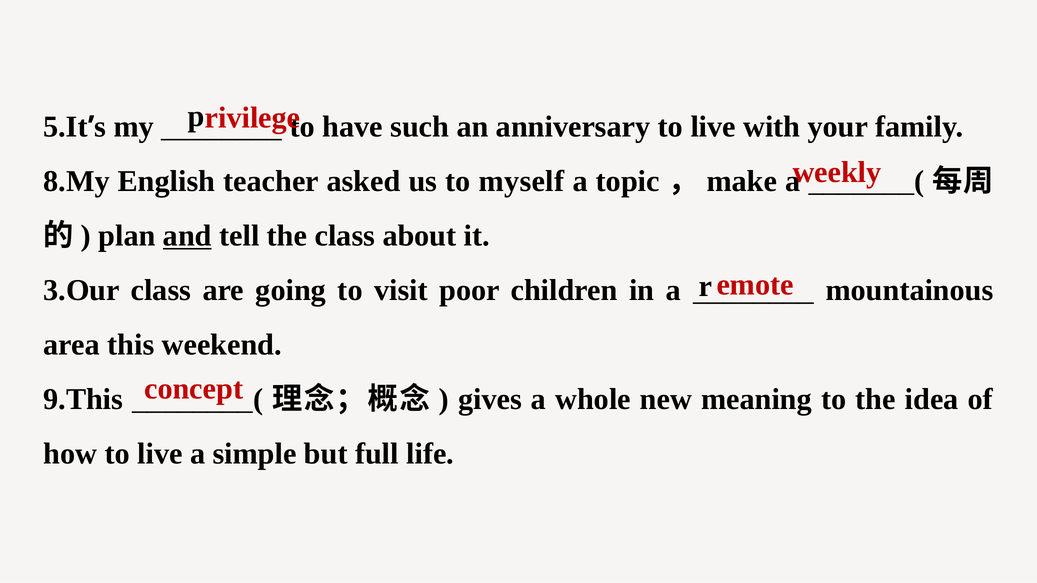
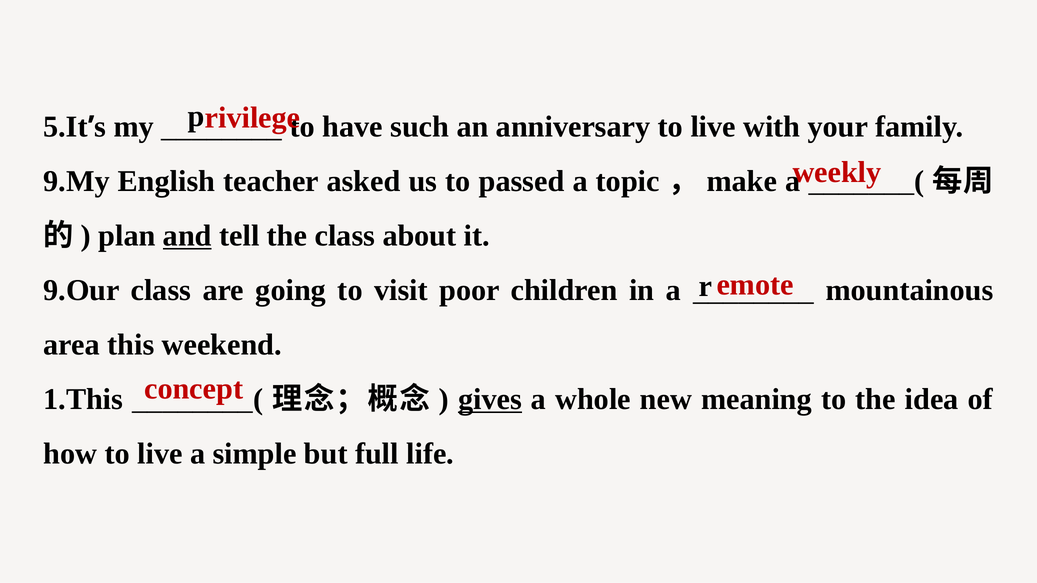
8.My: 8.My -> 9.My (77, 182)
myself: myself -> passed (522, 182)
3.Our: 3.Our -> 9.Our (82, 291)
9.This: 9.This -> 1.This (83, 399)
gives underline: none -> present (490, 399)
